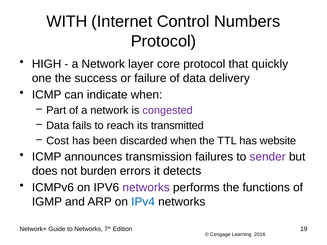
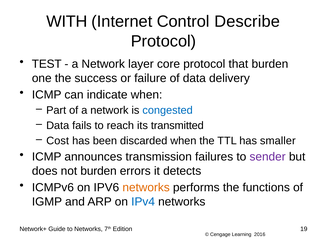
Numbers: Numbers -> Describe (247, 22)
HIGH: HIGH -> TEST (47, 64)
that quickly: quickly -> burden (270, 64)
congested colour: purple -> blue (168, 110)
website: website -> smaller (278, 141)
networks colour: purple -> orange (146, 188)
